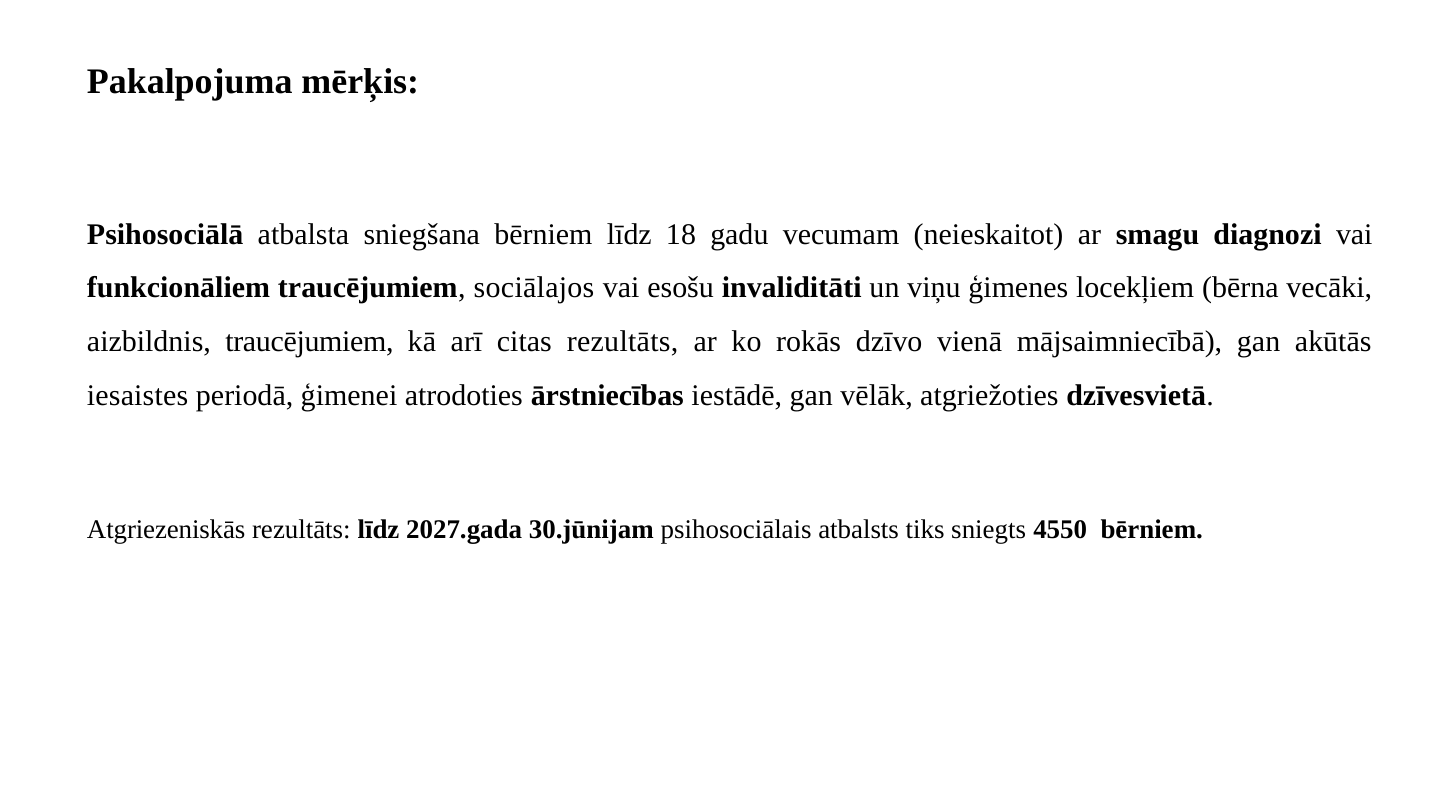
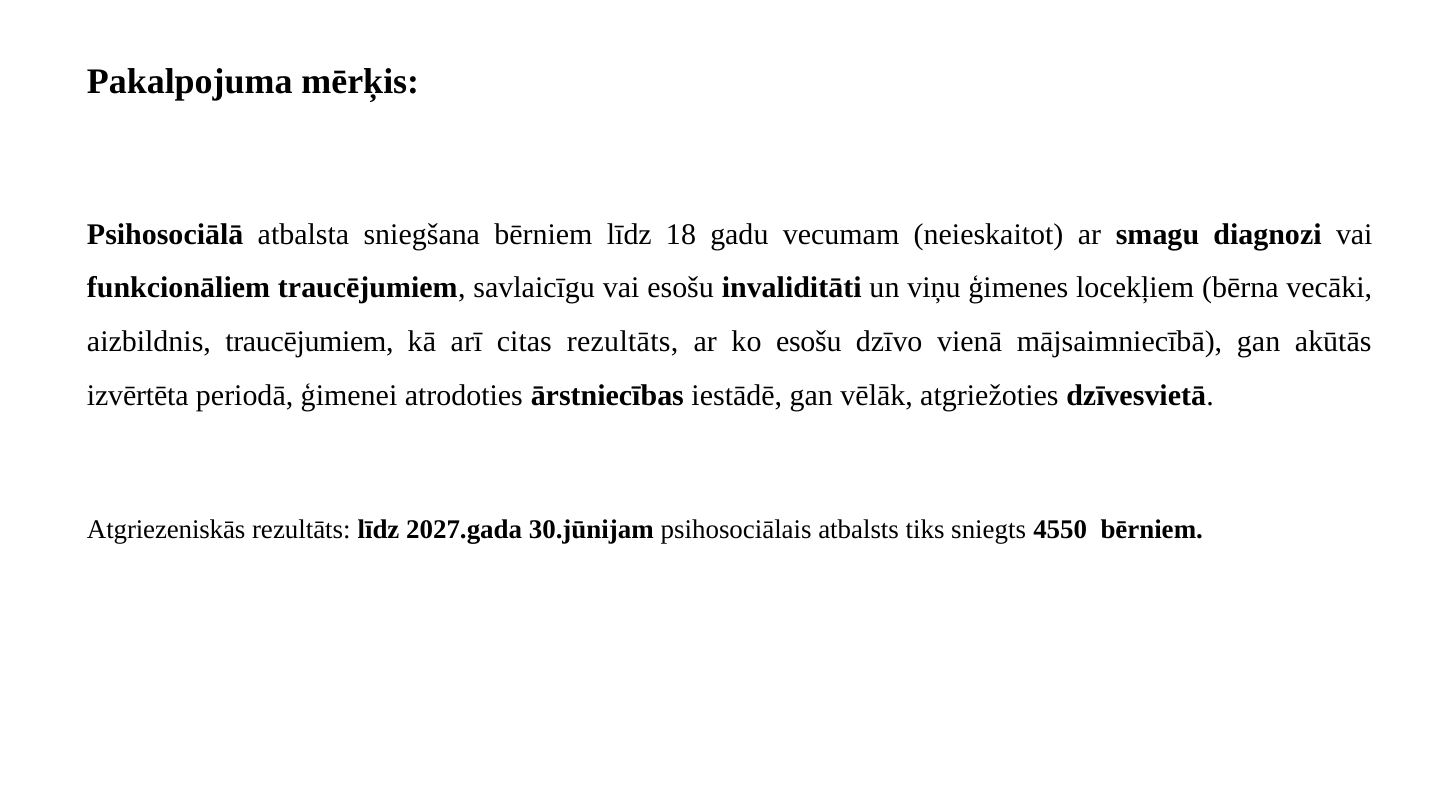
sociālajos: sociālajos -> savlaicīgu (534, 288)
ko rokās: rokās -> esošu (809, 342)
iesaistes: iesaistes -> izvērtēta (138, 396)
